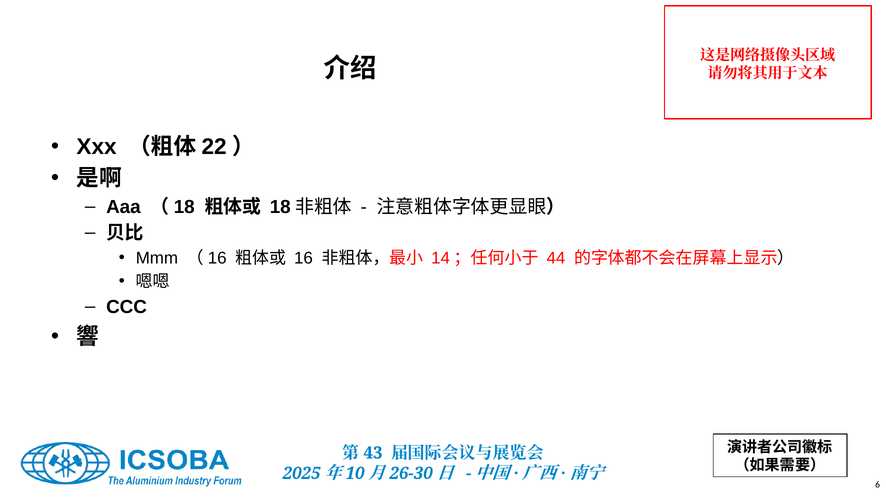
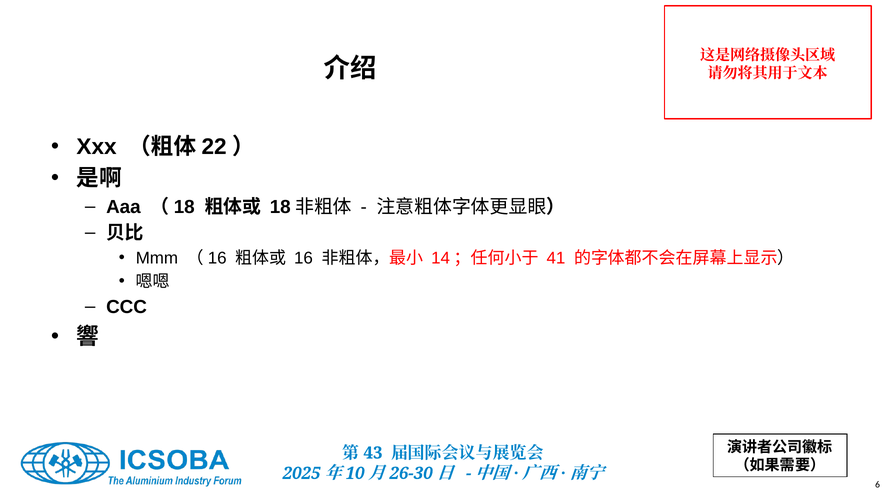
44: 44 -> 41 (556, 258)
